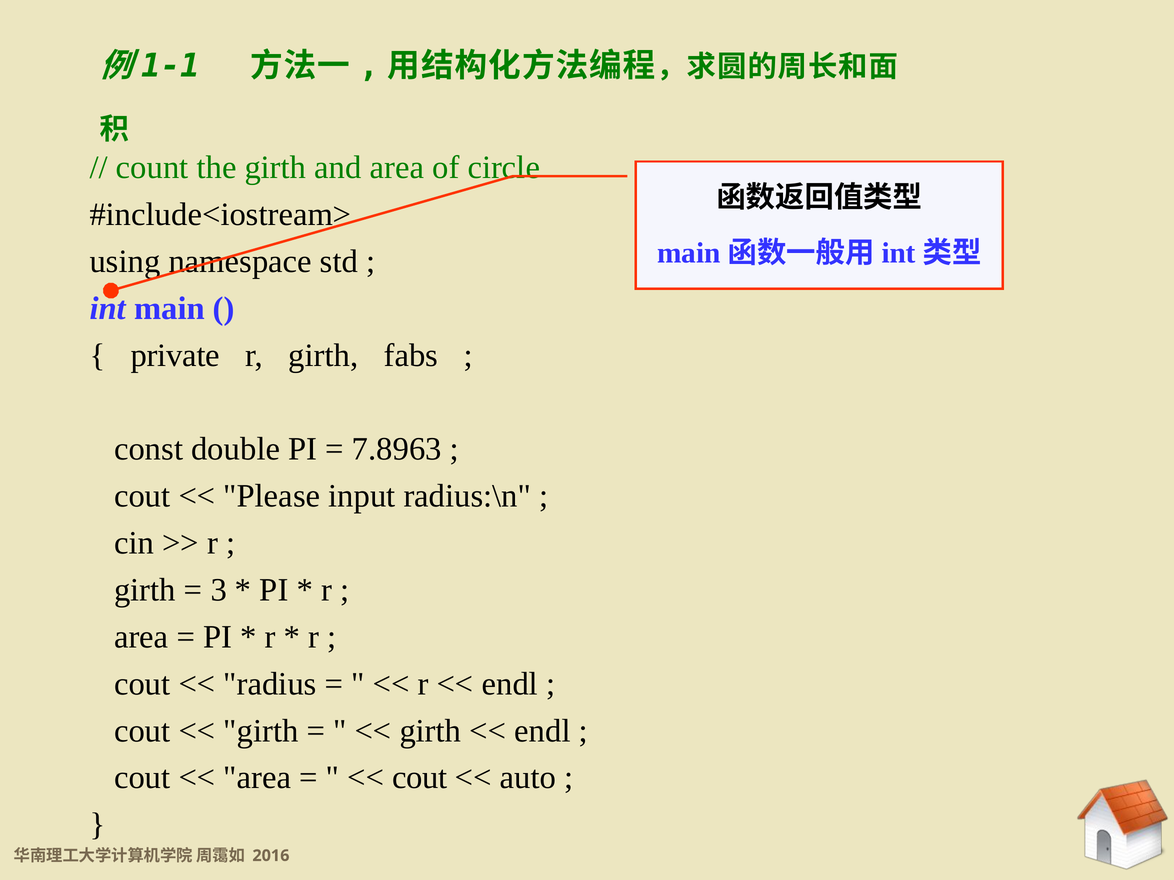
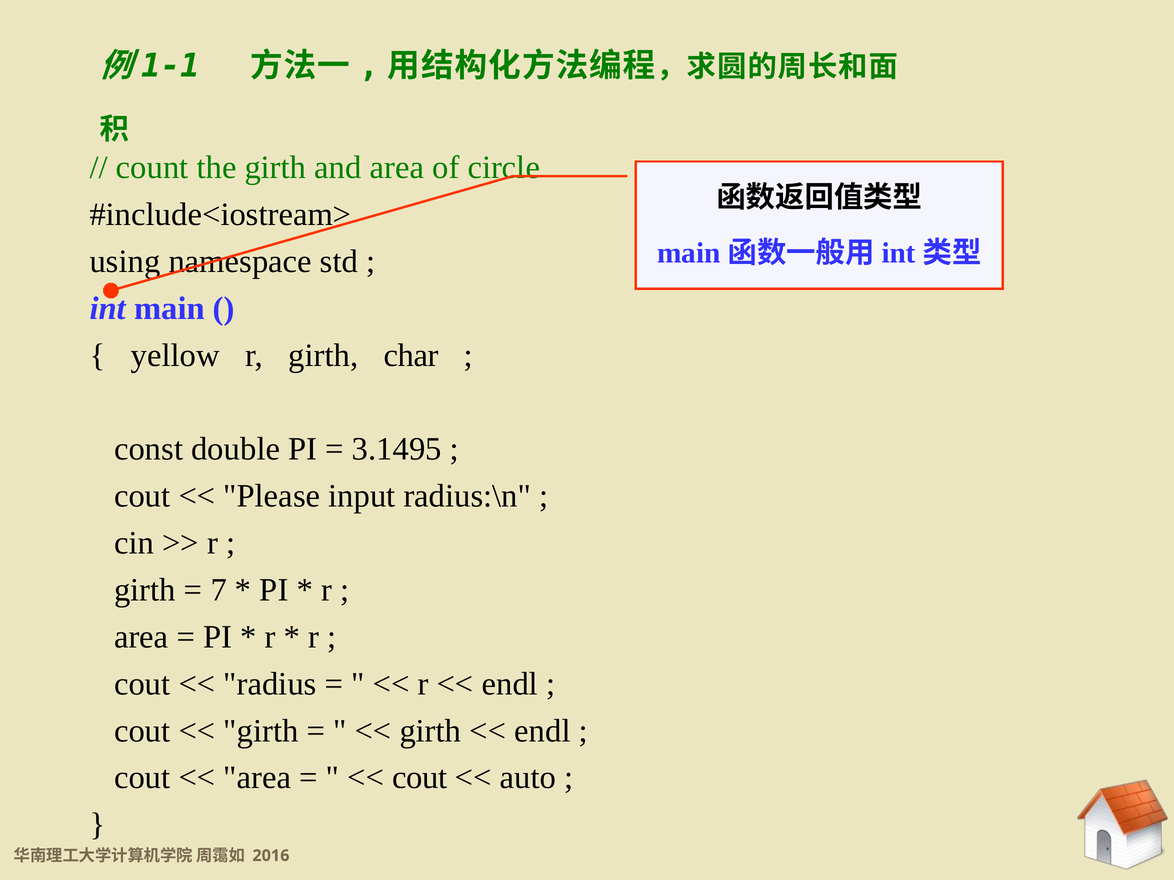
private: private -> yellow (175, 356)
fabs: fabs -> char (411, 356)
7.8963: 7.8963 -> 3.1495 (397, 449)
3: 3 -> 7 (219, 590)
